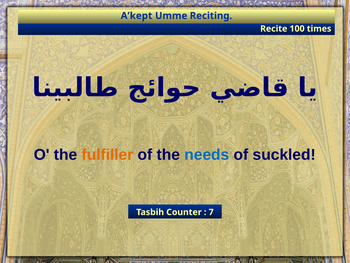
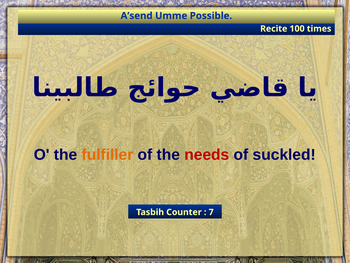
A’kept: A’kept -> A’send (137, 16)
Reciting: Reciting -> Possible (211, 16)
needs colour: blue -> red (207, 154)
